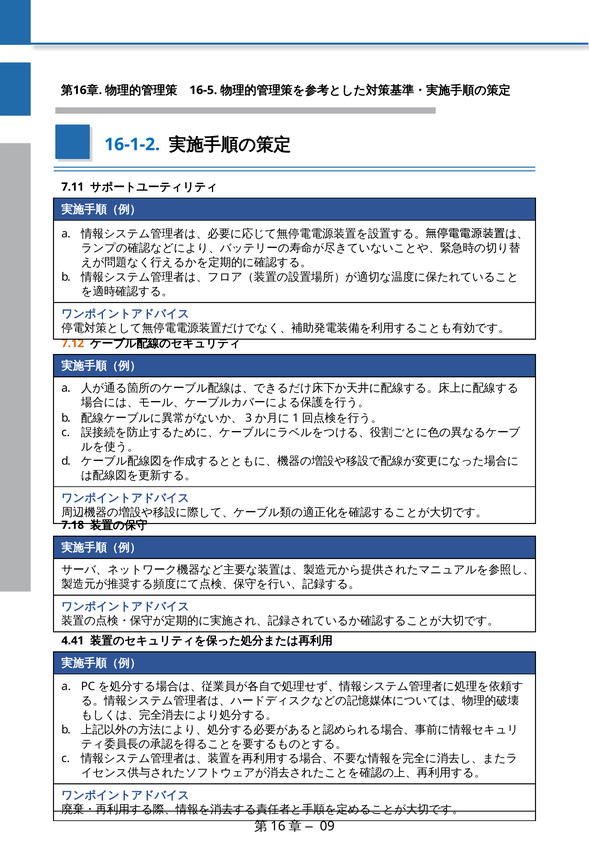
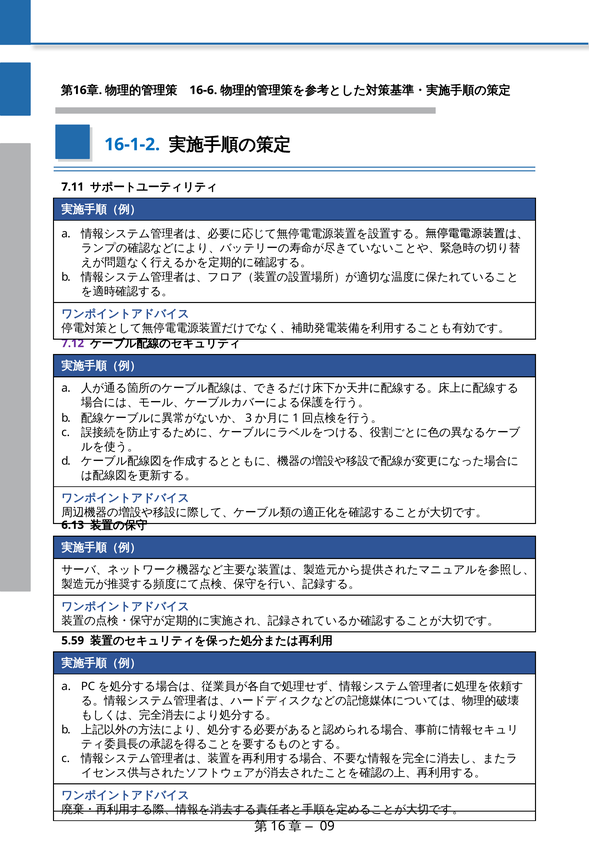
16-5: 16-5 -> 16-6 (203, 90)
7.12 colour: orange -> purple (73, 343)
7.18: 7.18 -> 6.13 (73, 525)
4.41: 4.41 -> 5.59 (73, 640)
